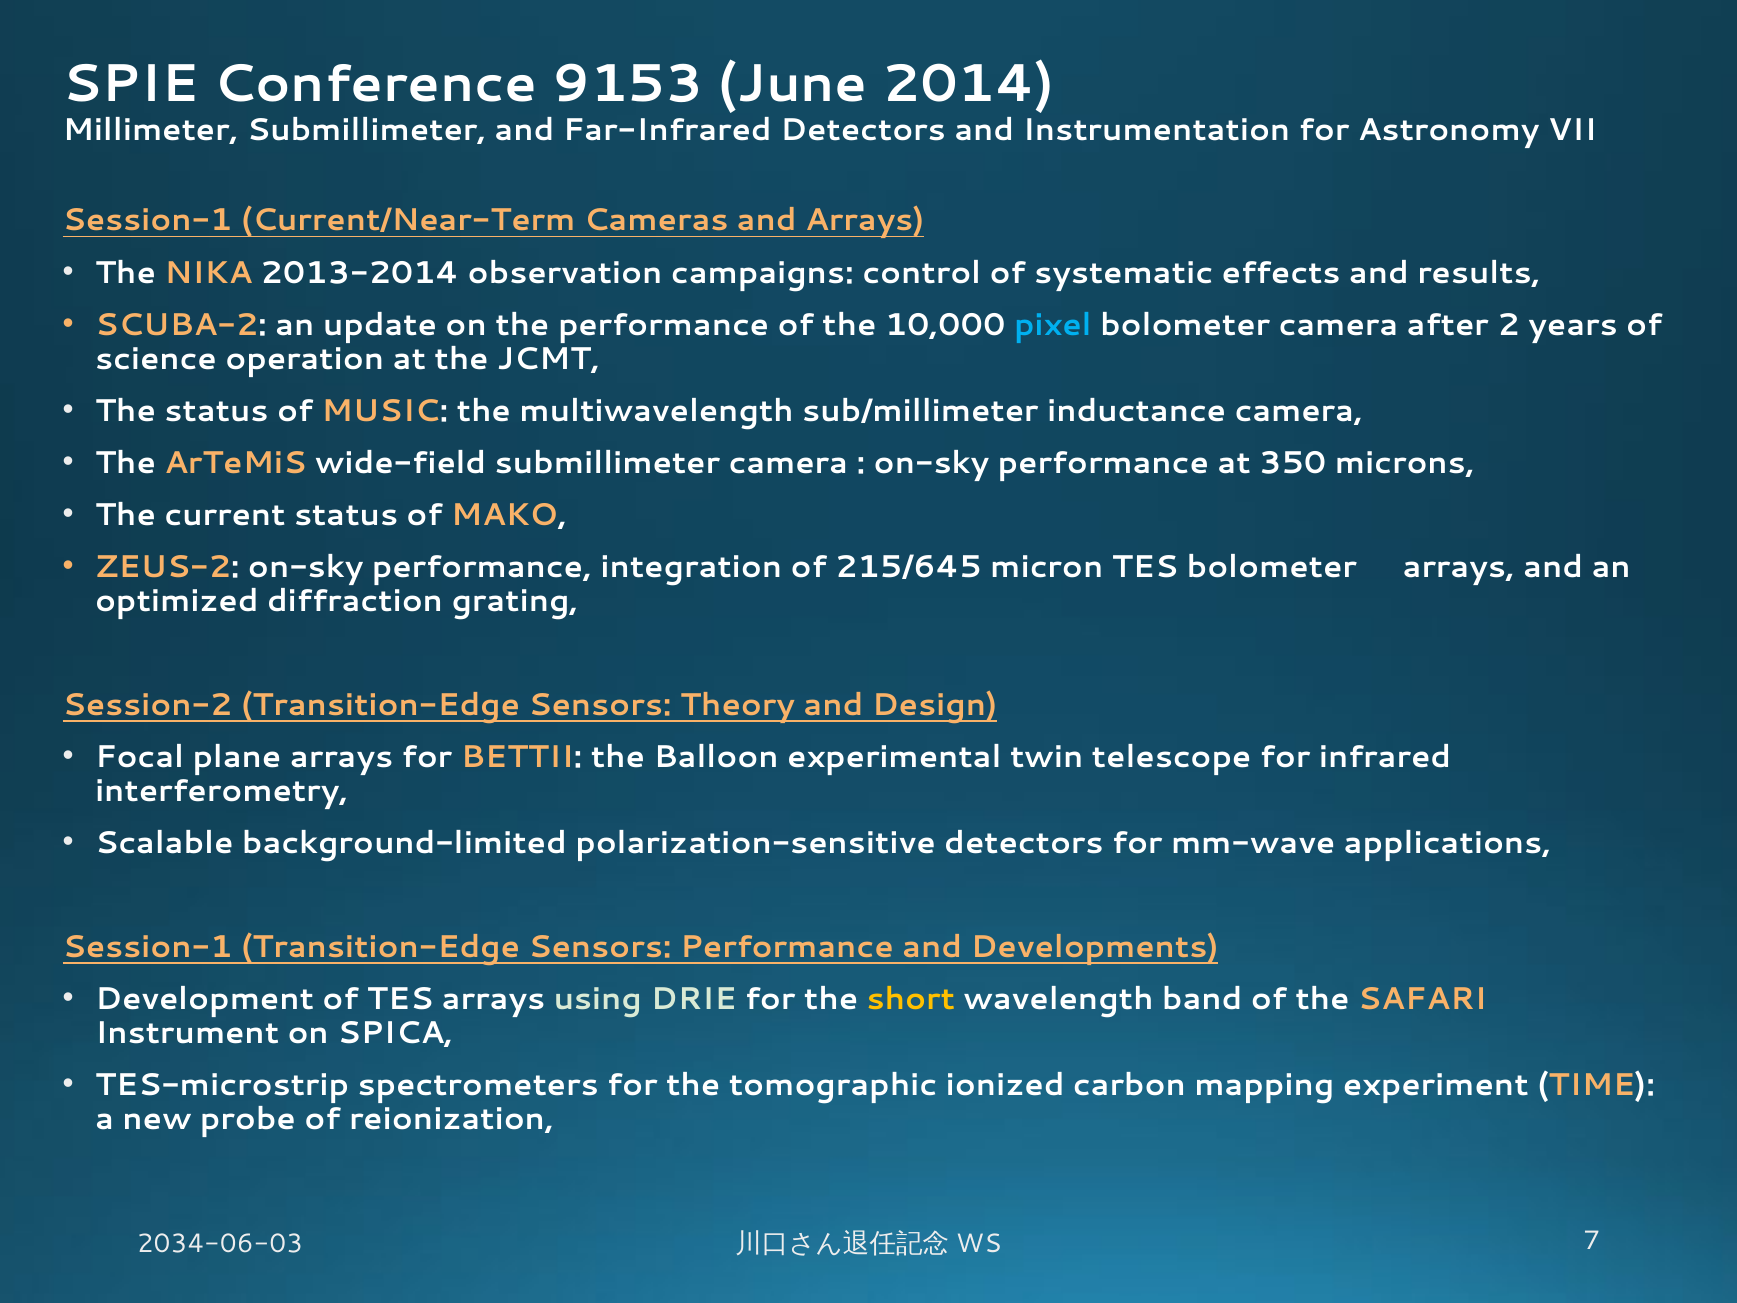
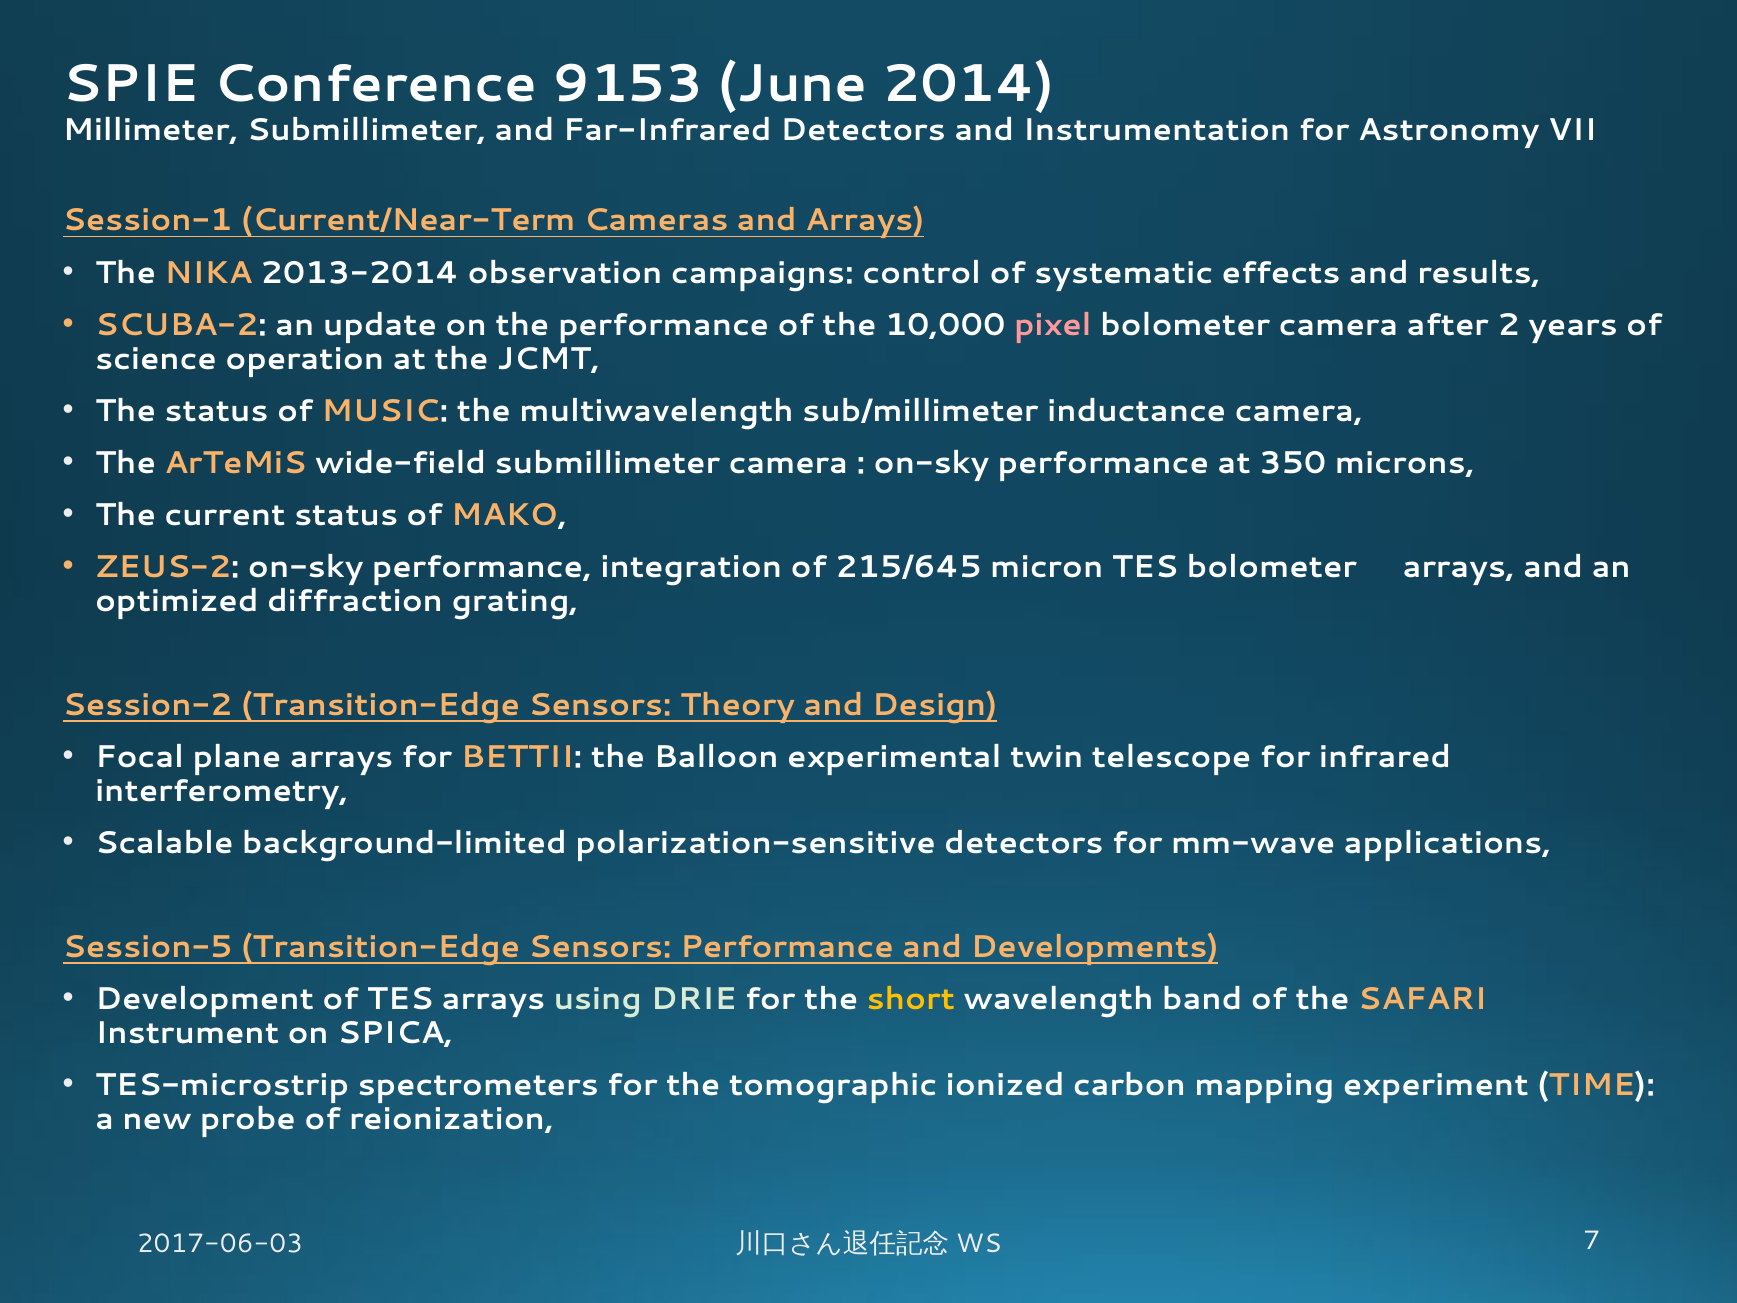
pixel colour: light blue -> pink (1053, 325)
Session-1: Session-1 -> Session-5 (148, 947)
2034-06-03: 2034-06-03 -> 2017-06-03 (220, 1244)
